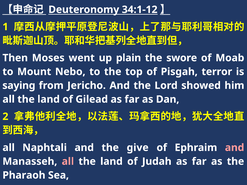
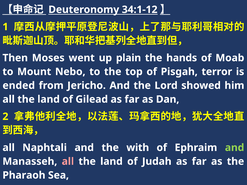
swore: swore -> hands (182, 58)
saying: saying -> ended (19, 86)
give: give -> with (138, 148)
and colour: pink -> light green (235, 148)
